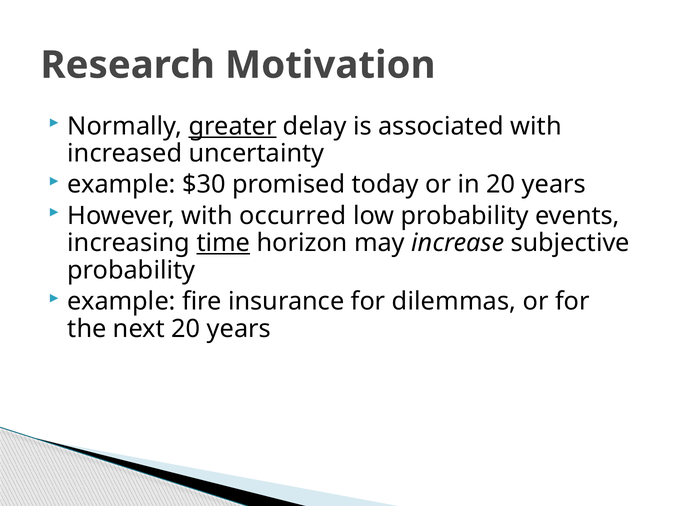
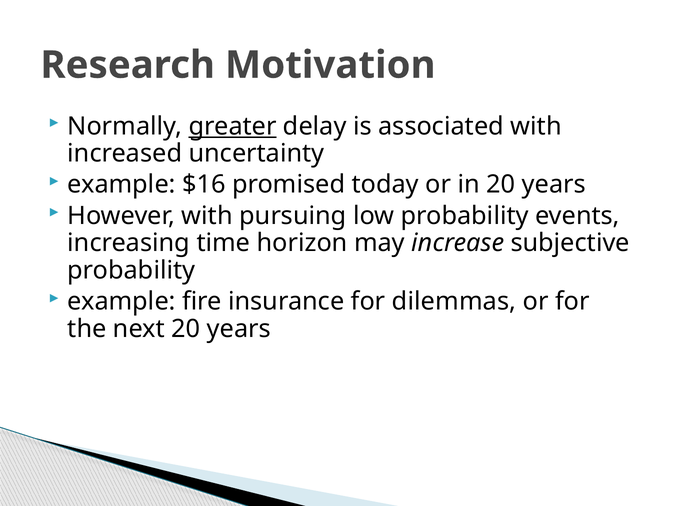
$30: $30 -> $16 (204, 185)
occurred: occurred -> pursuing (293, 216)
time underline: present -> none (223, 243)
